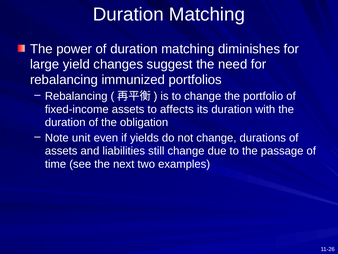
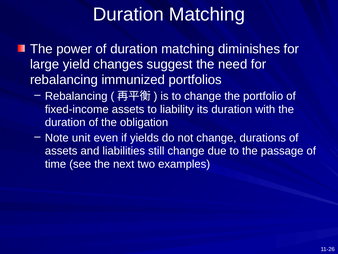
affects: affects -> liability (177, 109)
